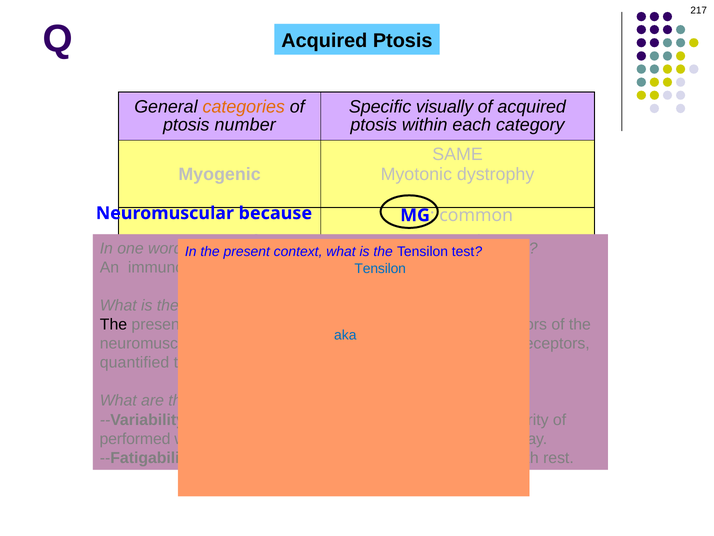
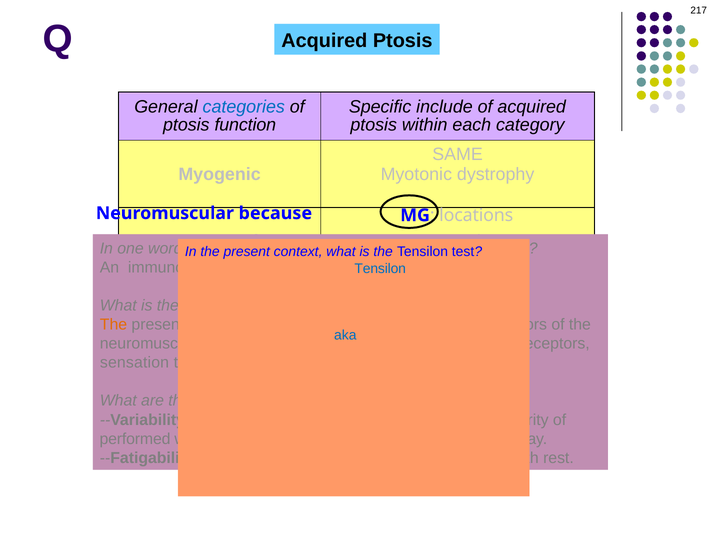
categories colour: orange -> blue (244, 107)
visually: visually -> include (444, 107)
number: number -> function (245, 125)
common: common -> locations (476, 215)
The colour: black -> orange (113, 324)
quantified: quantified -> sensation (134, 362)
